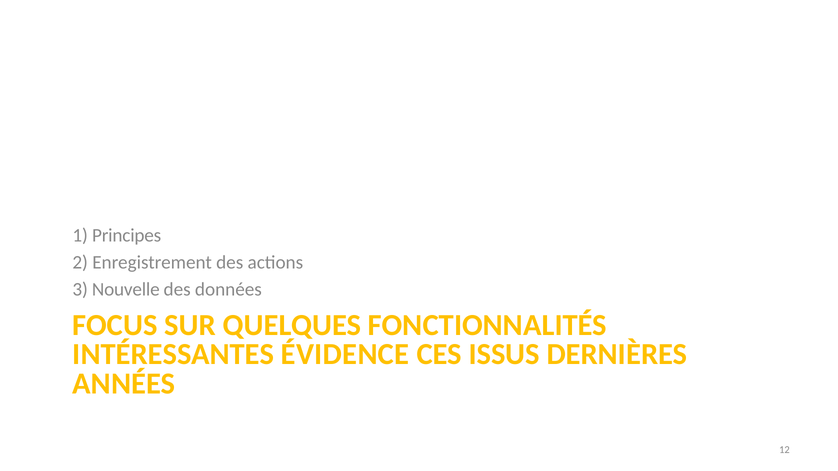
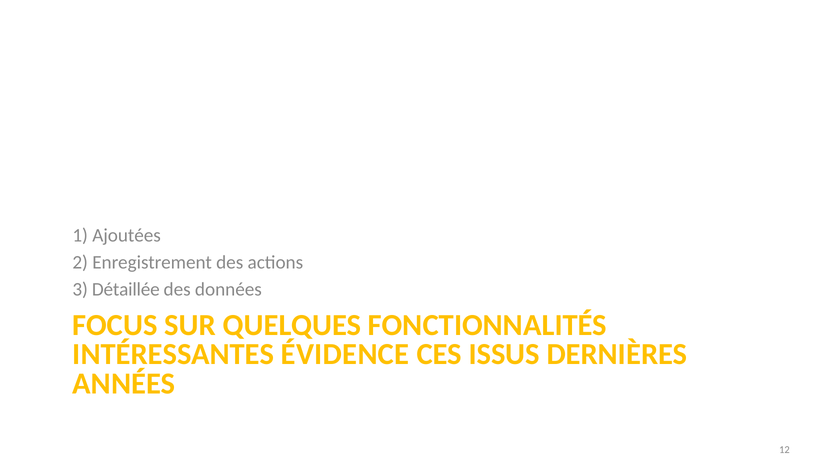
Principes: Principes -> Ajoutées (127, 236)
Nouvelle: Nouvelle -> Détaillée (126, 290)
